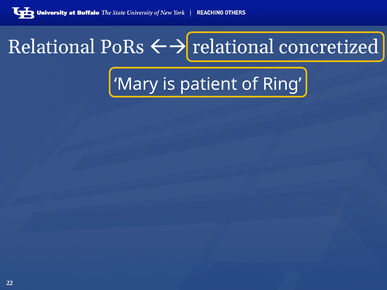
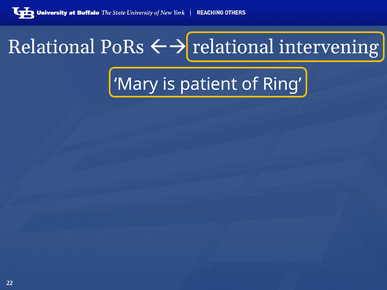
concretized: concretized -> intervening (329, 47)
